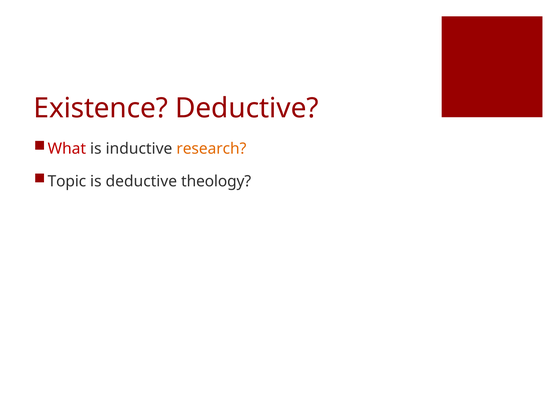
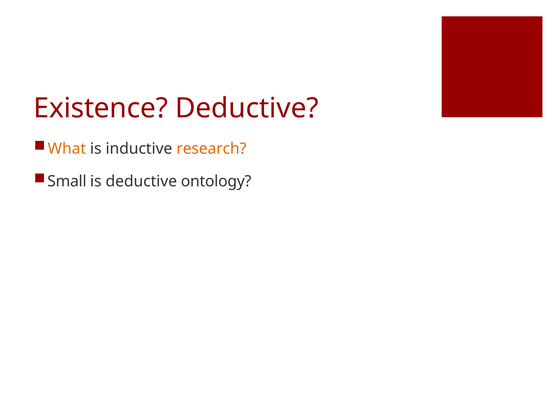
What colour: red -> orange (67, 149)
Topic: Topic -> Small (67, 181)
theology: theology -> ontology (216, 181)
